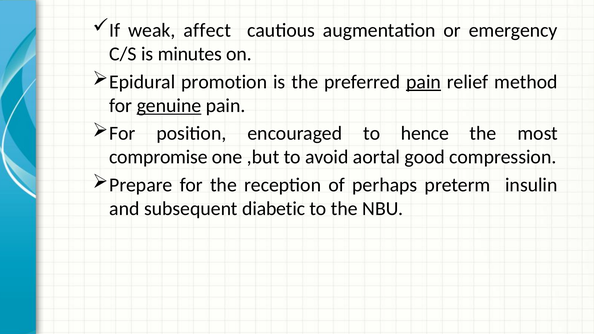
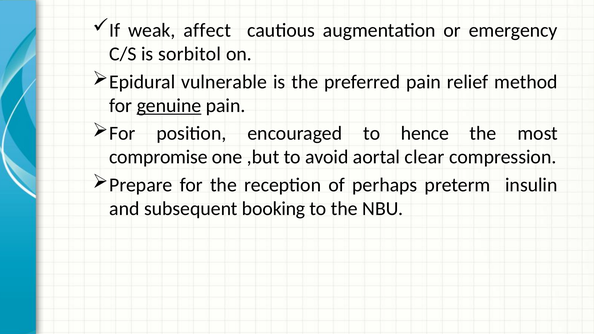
minutes: minutes -> sorbitol (190, 54)
promotion: promotion -> vulnerable (224, 82)
pain underline: present -> none (424, 82)
good: good -> clear (425, 157)
diabetic: diabetic -> booking (274, 209)
